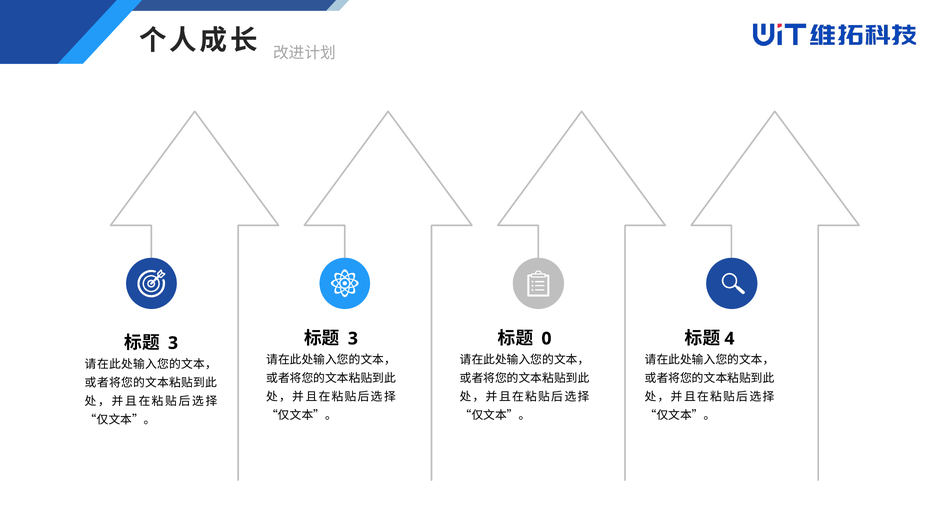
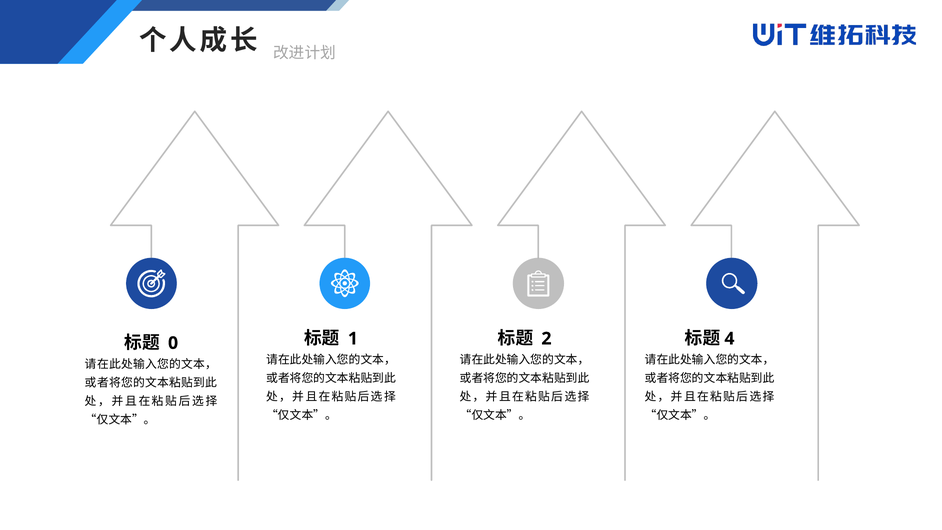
3: 3 -> 1 (353, 339)
0: 0 -> 2 (546, 339)
3: 3 -> 0 (173, 343)
